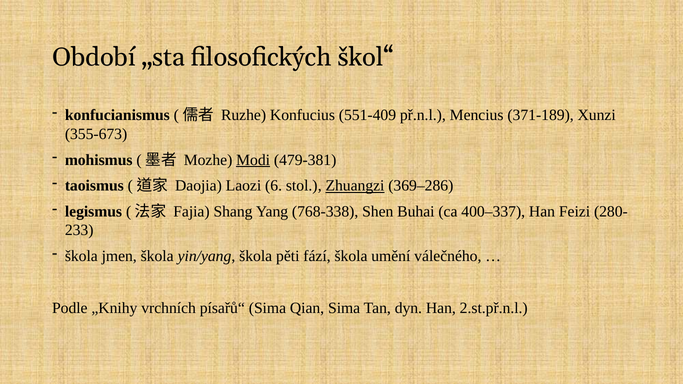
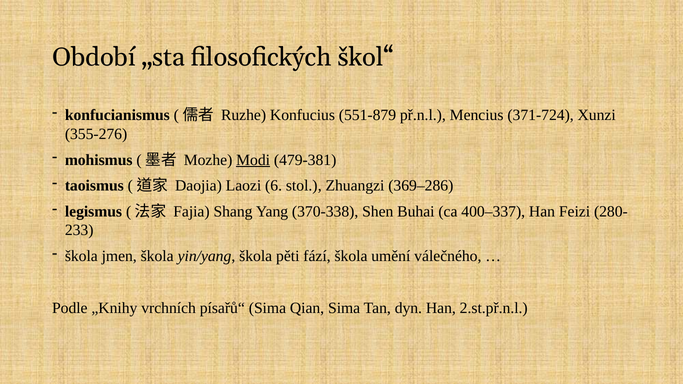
551-409: 551-409 -> 551-879 (367, 115)
371-189: 371-189 -> 371-724 (541, 115)
355-673: 355-673 -> 355-276 (96, 134)
Zhuangzi underline: present -> none (355, 186)
768-338: 768-338 -> 370-338 (325, 212)
